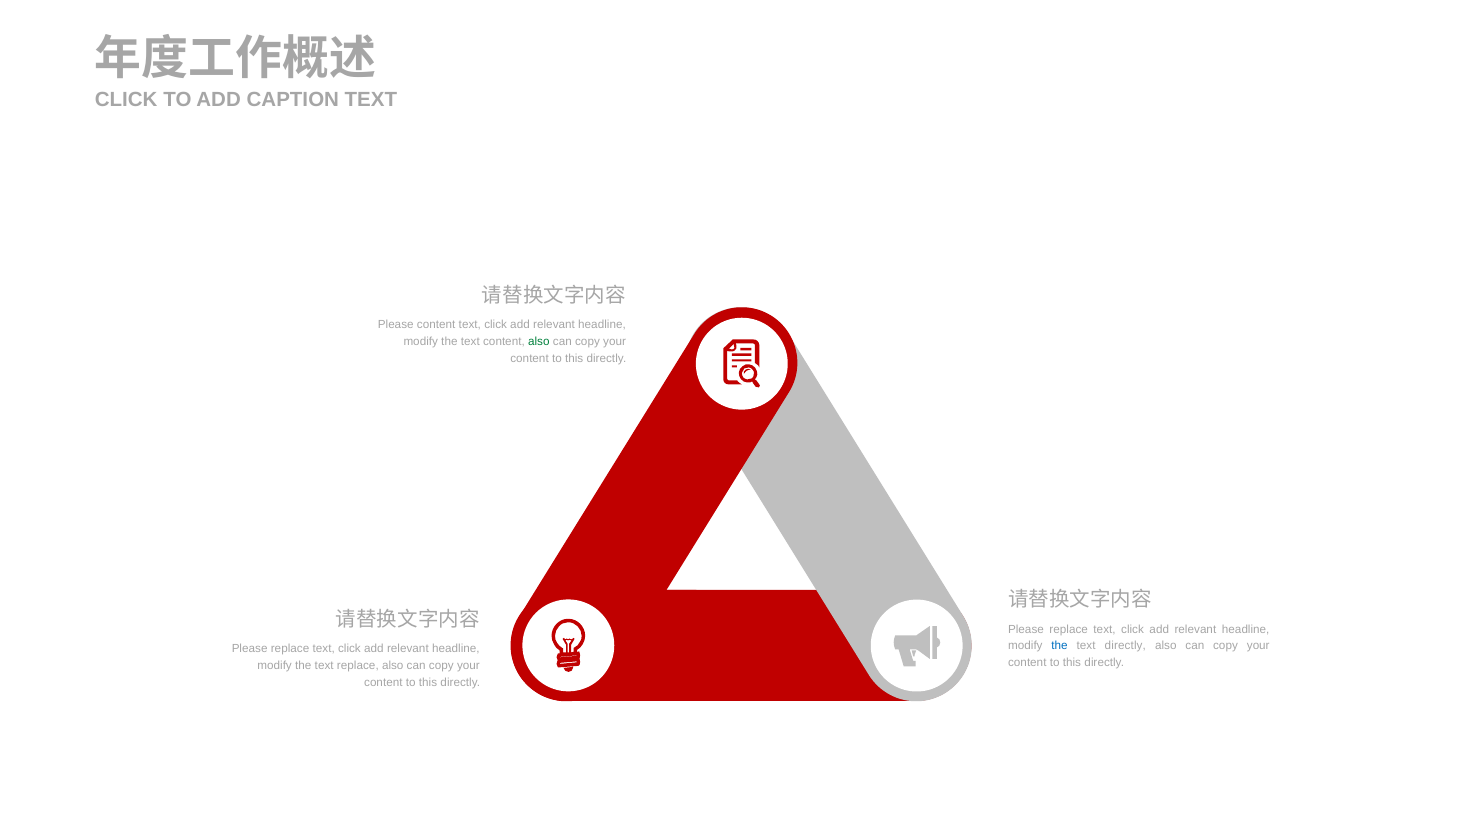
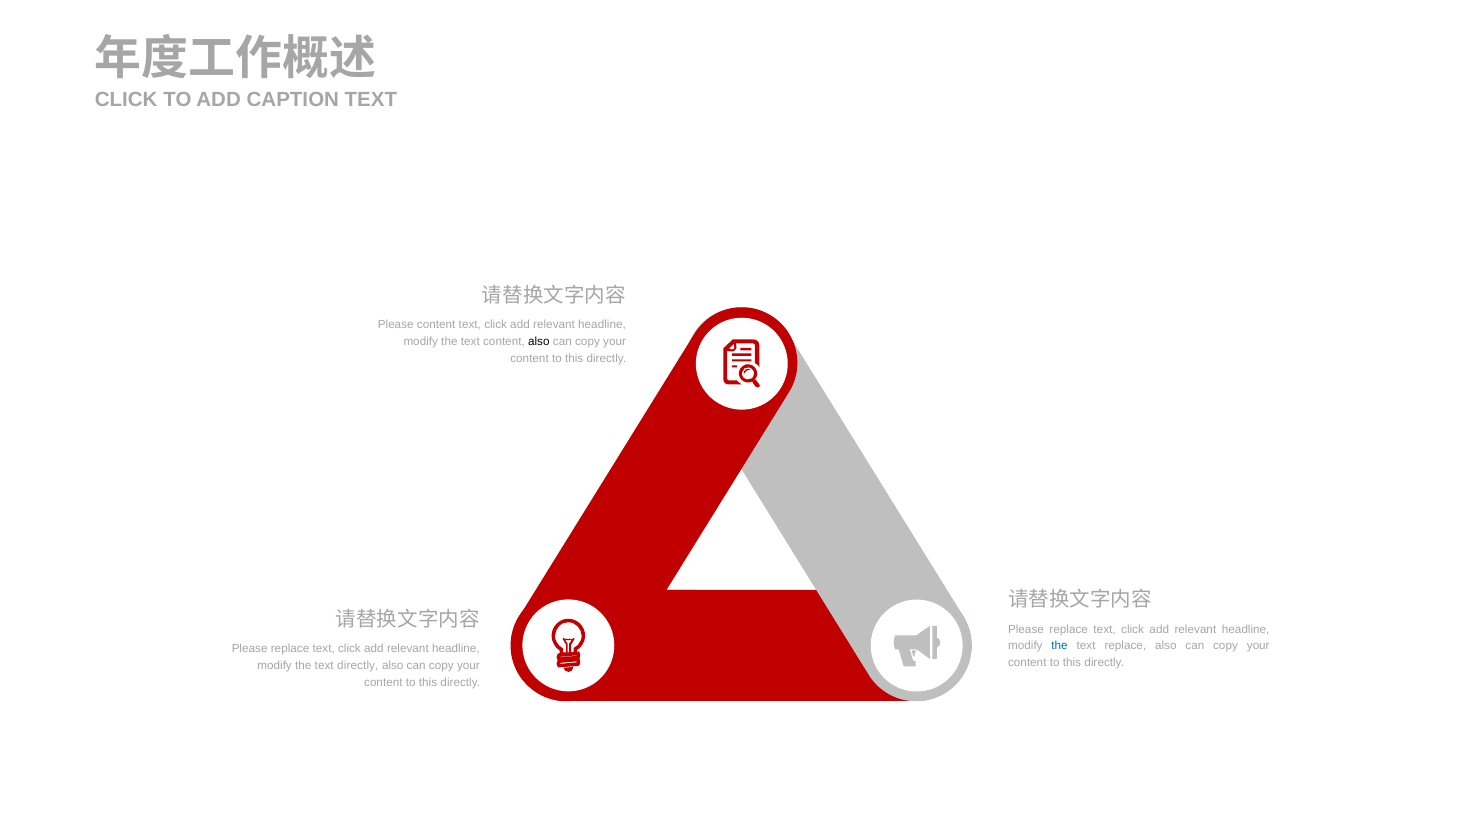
also colour: green -> black (539, 341)
text directly: directly -> replace (1125, 646)
text replace: replace -> directly (358, 665)
